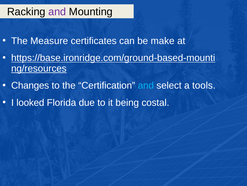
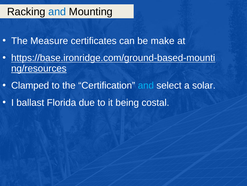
and colour: purple -> blue (57, 12)
Changes: Changes -> Clamped (30, 85)
tools: tools -> solar (204, 85)
looked: looked -> ballast (30, 102)
